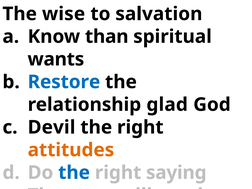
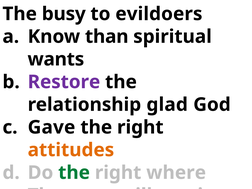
wise: wise -> busy (64, 14)
salvation: salvation -> evildoers (159, 14)
Restore colour: blue -> purple (64, 82)
Devil: Devil -> Gave (51, 127)
the colour: blue -> green (74, 173)
saying: saying -> where (176, 173)
